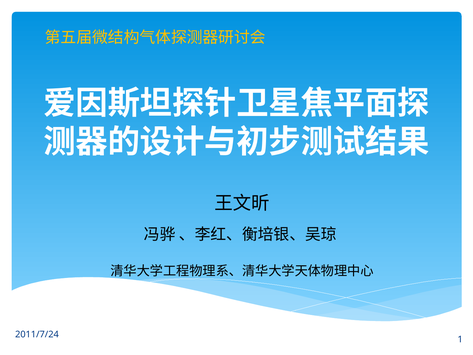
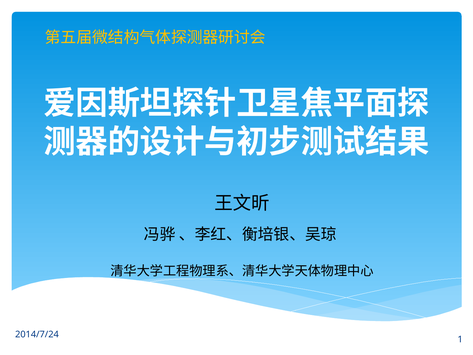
2011/7/24: 2011/7/24 -> 2014/7/24 (37, 334)
